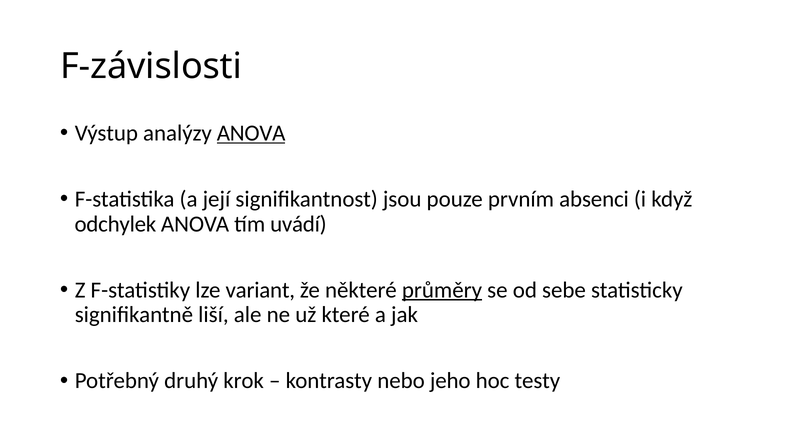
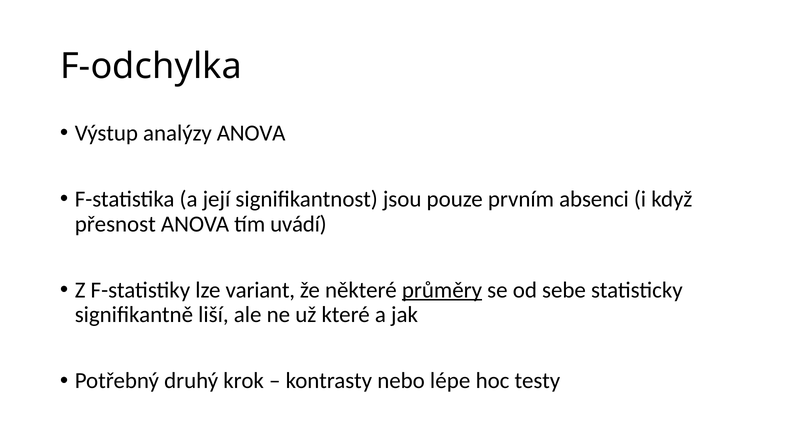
F-závislosti: F-závislosti -> F-odchylka (151, 66)
ANOVA underline: present -> none (251, 133)
odchylek: odchylek -> přesnost (115, 224)
jeho: jeho -> lépe (450, 381)
